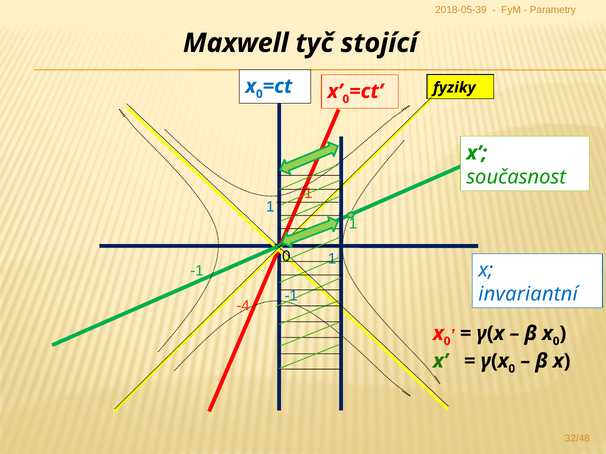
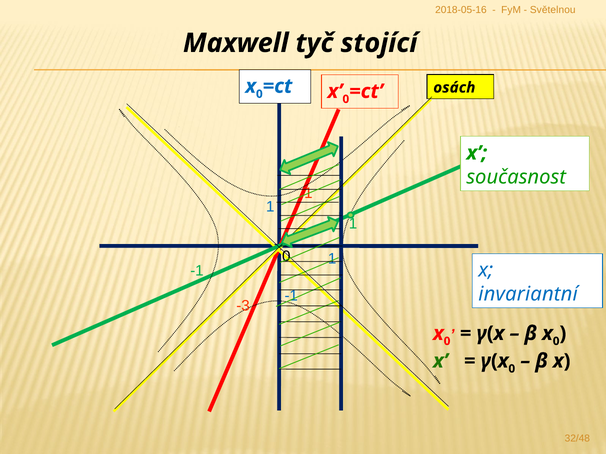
2018-05-39: 2018-05-39 -> 2018-05-16 (461, 10)
Parametry: Parametry -> Světelnou (553, 10)
fyziky: fyziky -> osách (454, 88)
-4: -4 -> -3 (243, 306)
